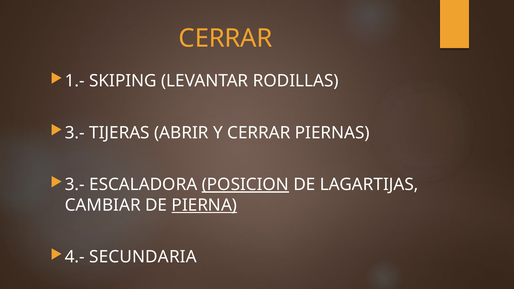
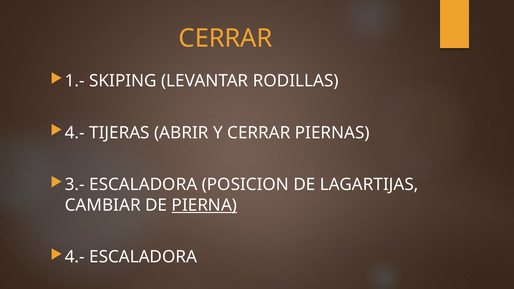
3.-: 3.- -> 4.- (75, 133)
POSICION underline: present -> none (245, 185)
4.- SECUNDARIA: SECUNDARIA -> ESCALADORA (143, 257)
